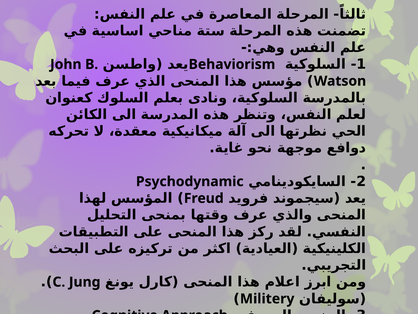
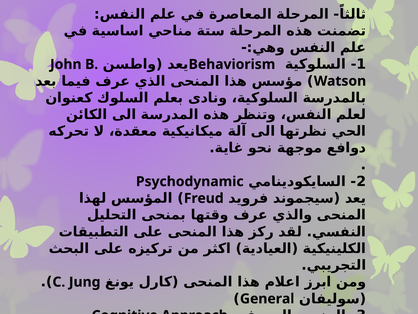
Militery: Militery -> General (267, 298)
